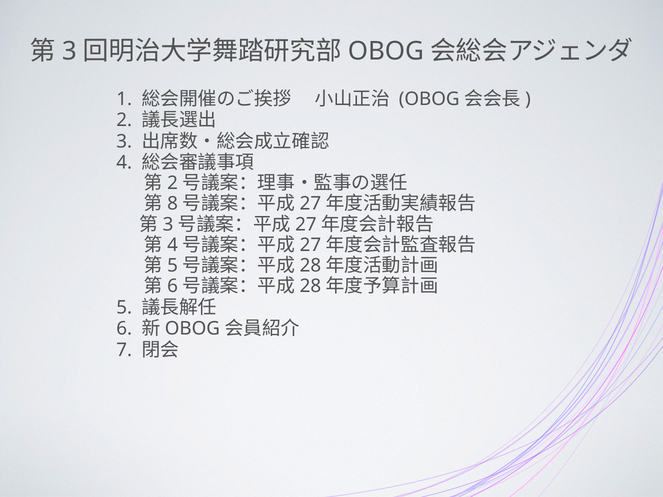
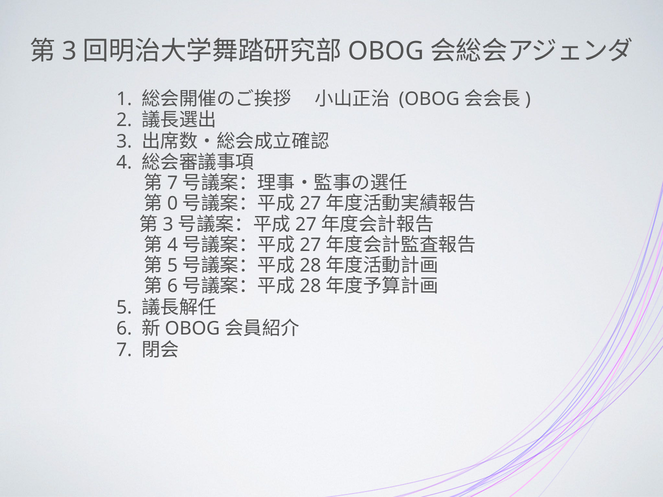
2: 2 -> 7 (173, 183)
8: 8 -> 0 (173, 204)
